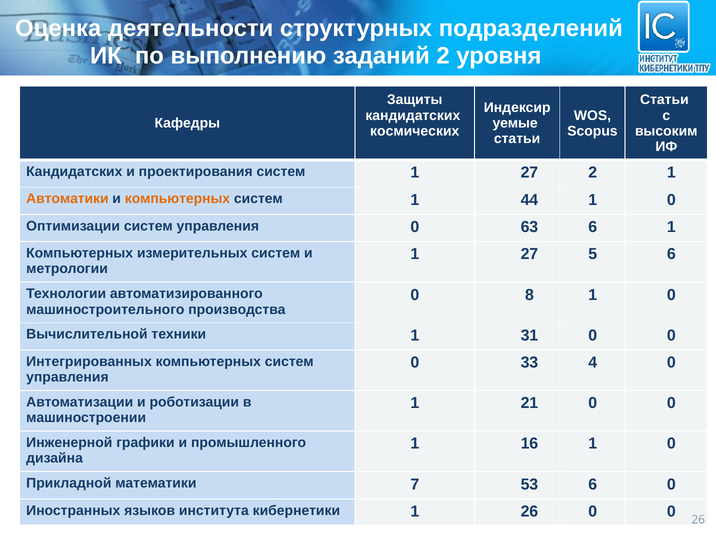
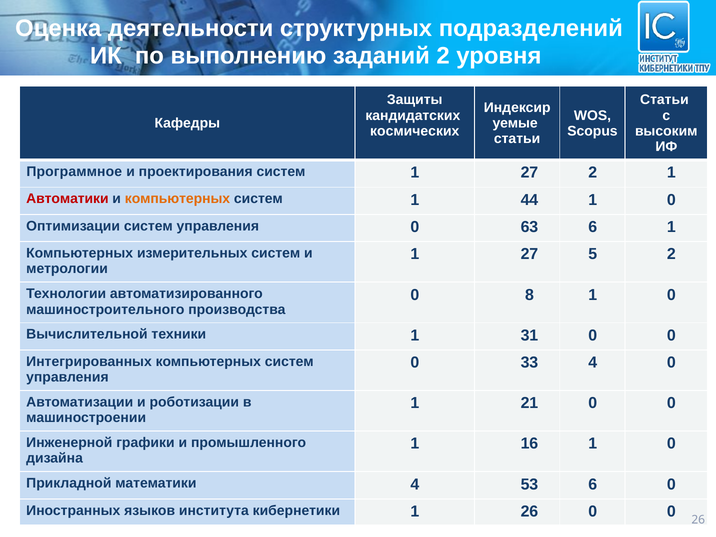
Кандидатских: Кандидатских -> Программное (74, 172)
Автоматики colour: orange -> red (67, 199)
5 6: 6 -> 2 (671, 254)
математики 7: 7 -> 4 (415, 484)
